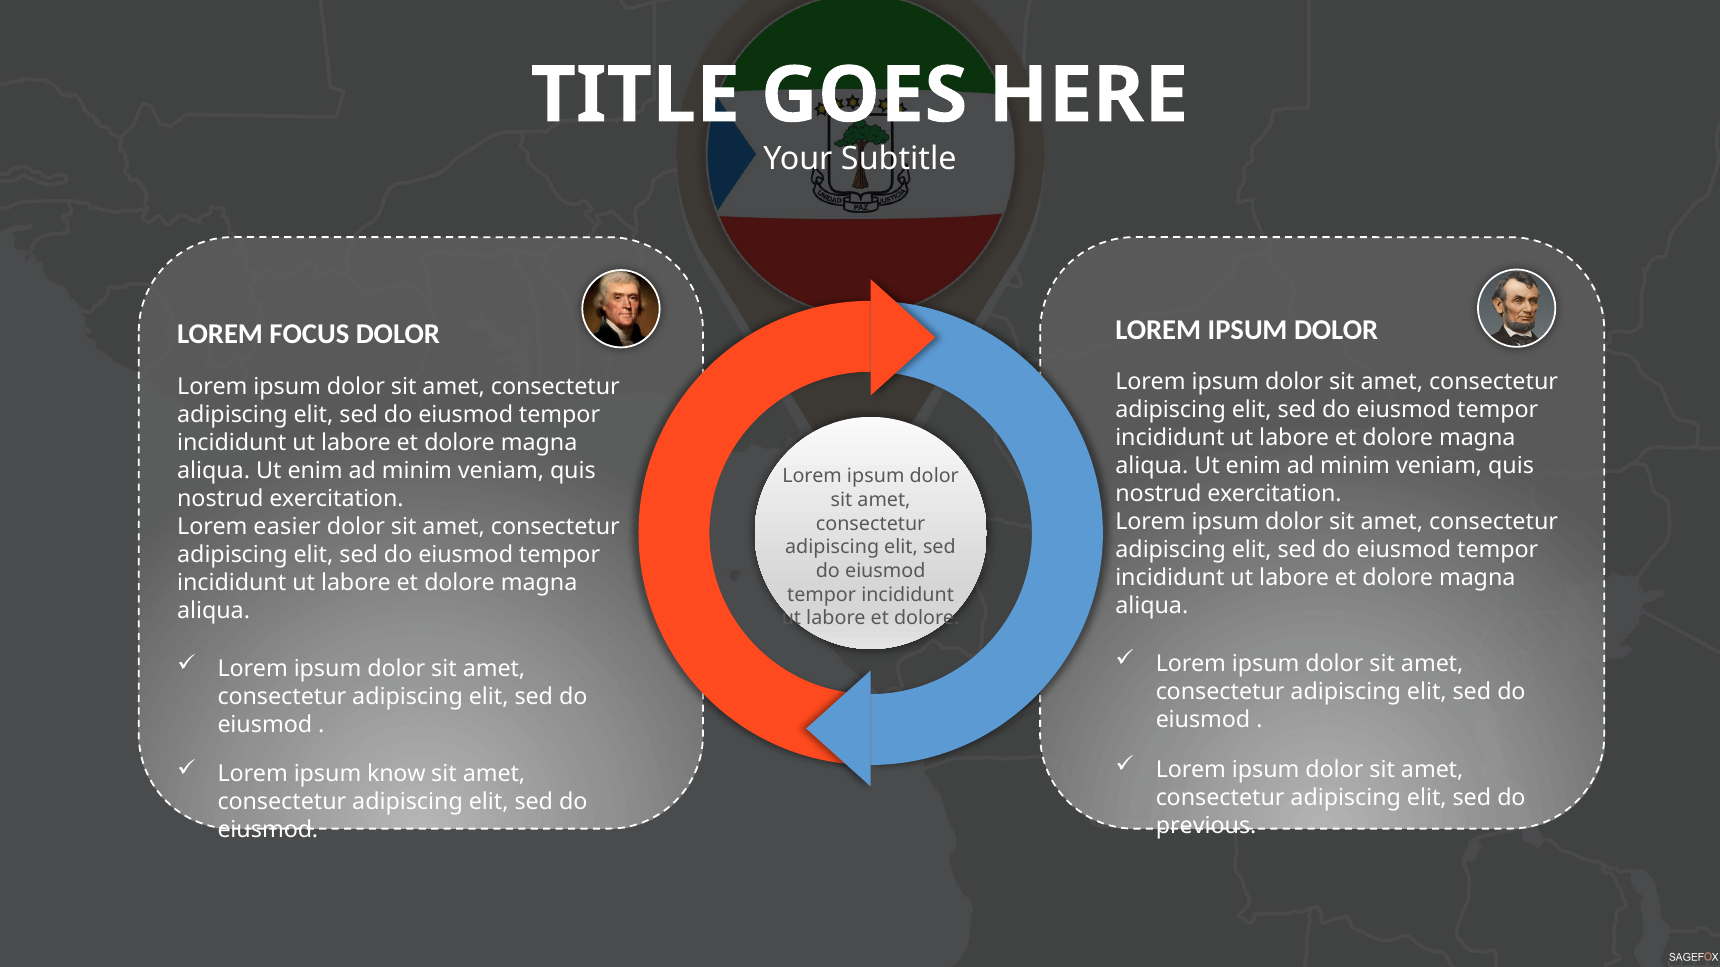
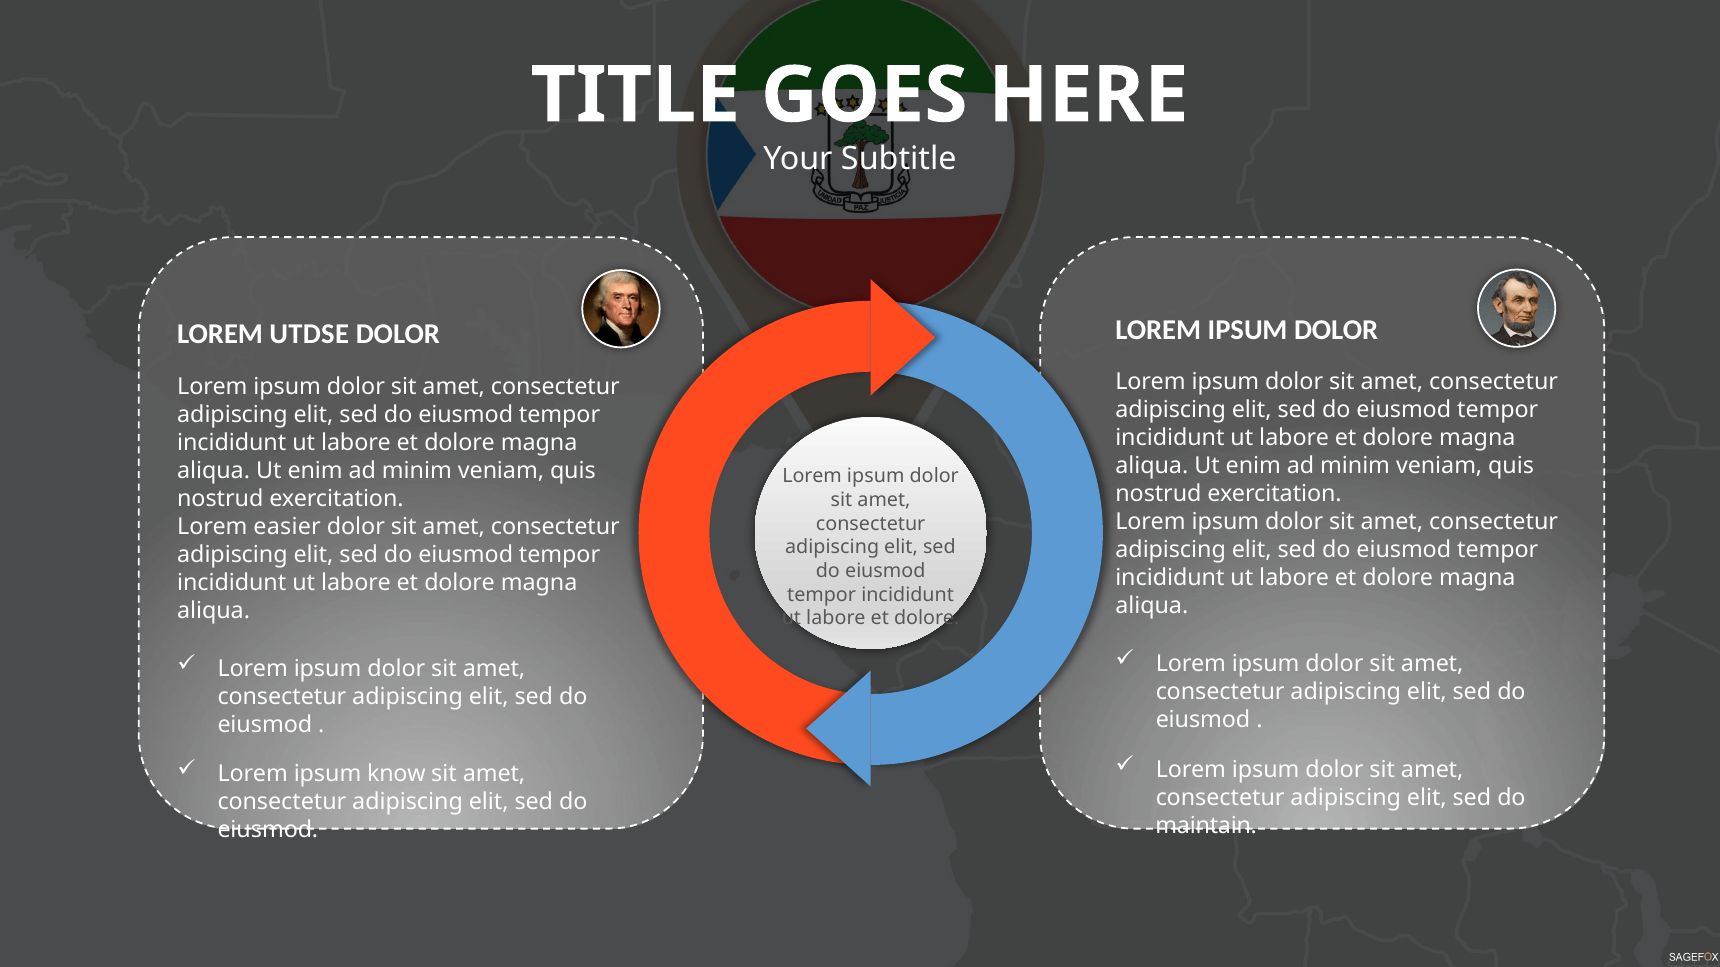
FOCUS: FOCUS -> UTDSE (309, 334)
previous: previous -> maintain (1206, 826)
